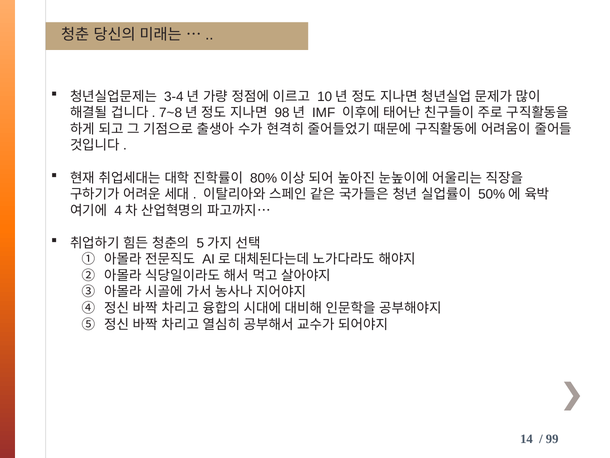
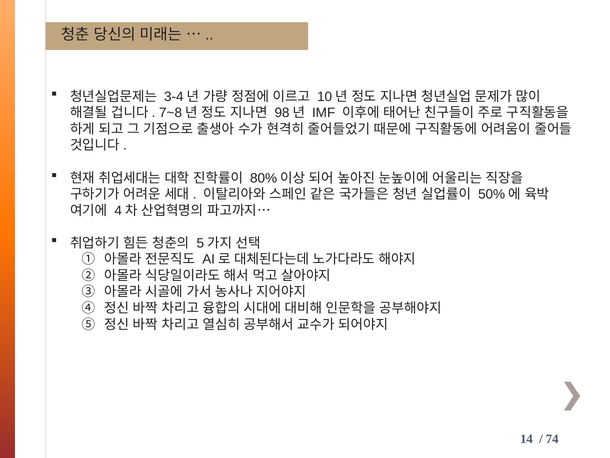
99: 99 -> 74 (552, 438)
